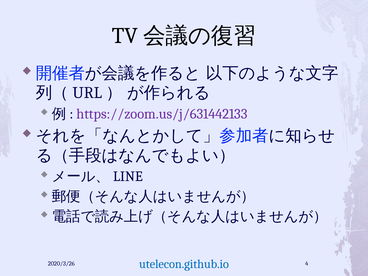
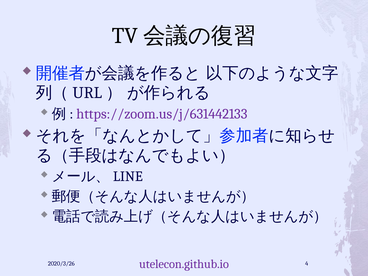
utelecon.github.io colour: blue -> purple (184, 264)
